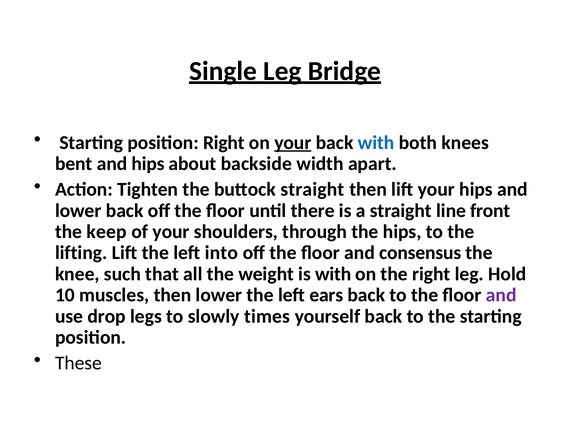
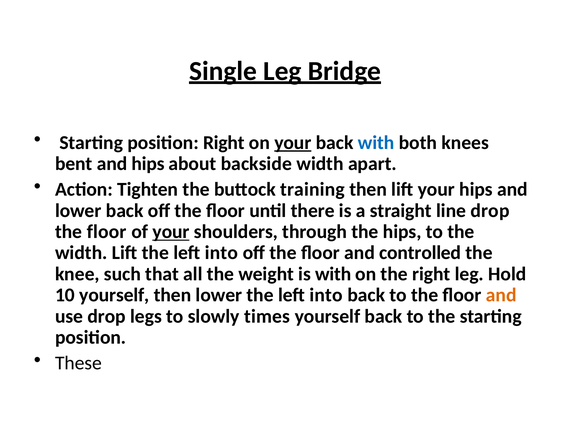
buttock straight: straight -> training (312, 189)
line front: front -> drop (490, 211)
keep: keep -> floor (107, 232)
your underline: none -> present (171, 232)
lifting: lifting -> width (81, 253)
consensus: consensus -> controlled (420, 253)
10 muscles: muscles -> yourself (114, 295)
lower the left ears: ears -> into (326, 295)
and colour: purple -> orange (501, 295)
